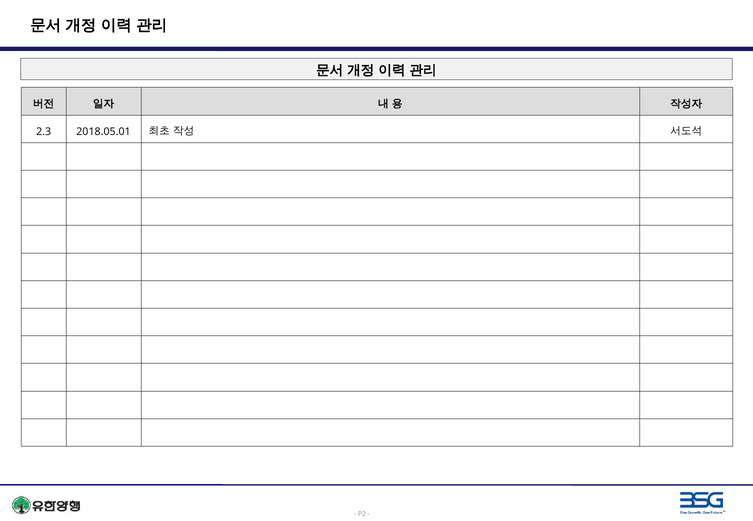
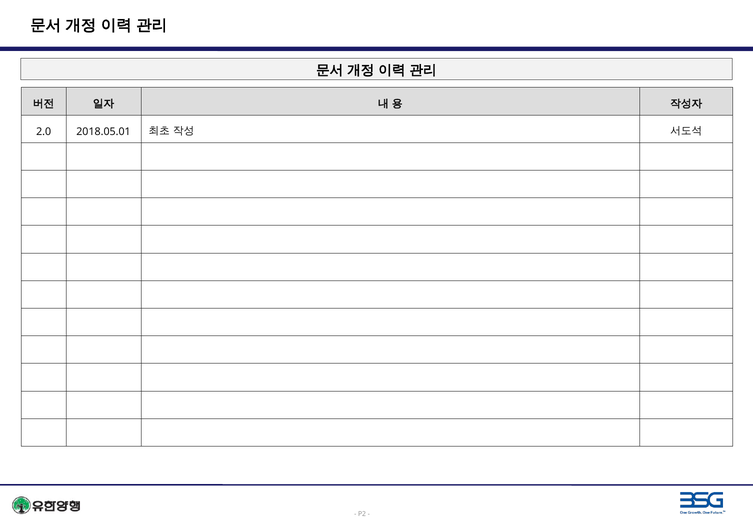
2.3: 2.3 -> 2.0 (44, 132)
